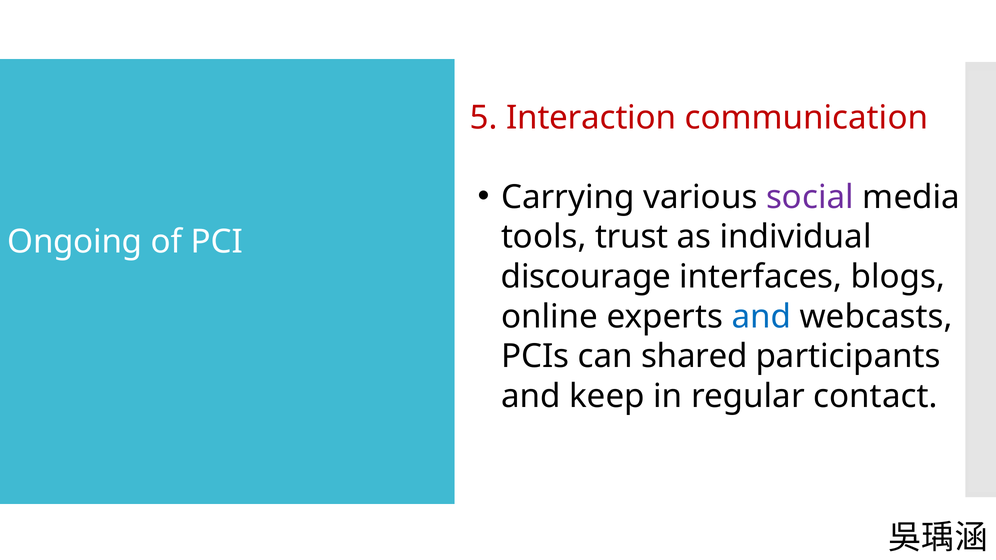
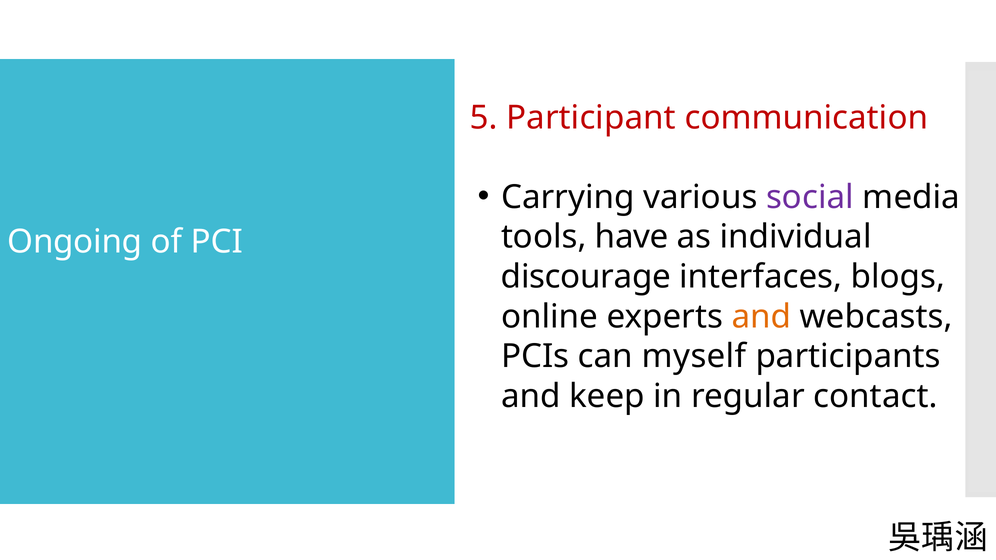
Interaction: Interaction -> Participant (591, 118)
trust: trust -> have (632, 237)
and colour: blue -> orange (761, 317)
shared: shared -> myself (694, 357)
